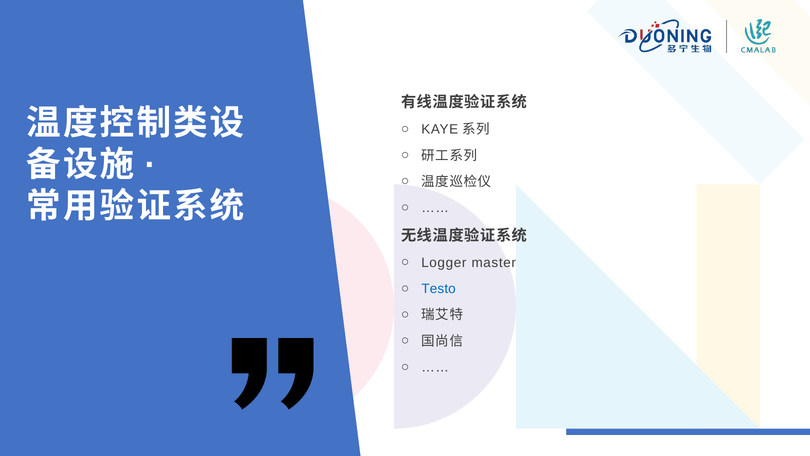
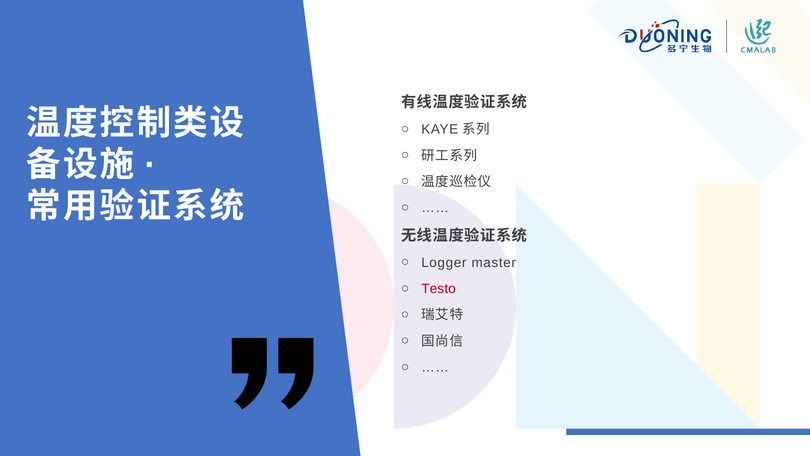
Testo colour: blue -> red (439, 289)
